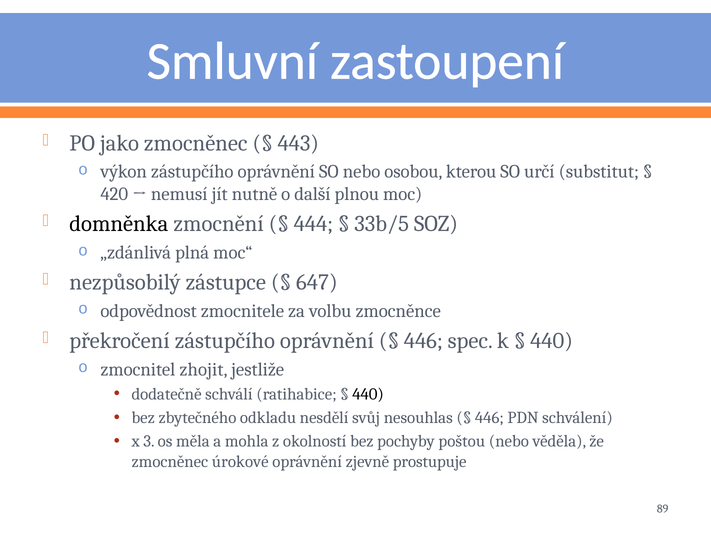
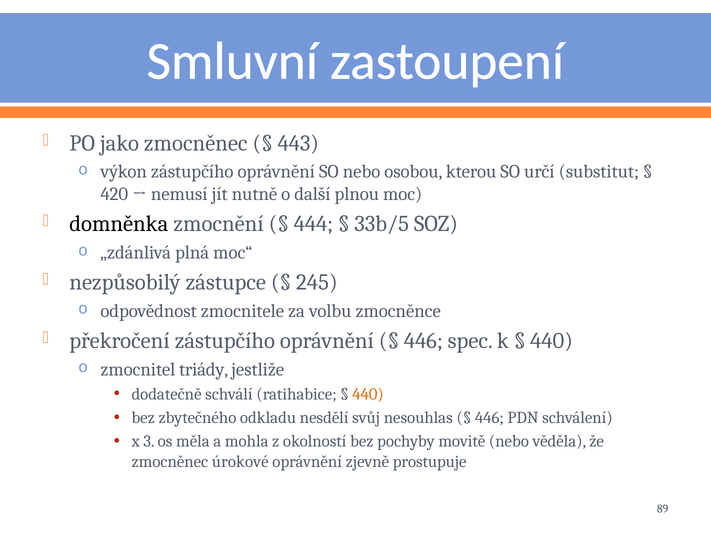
647: 647 -> 245 (317, 283)
zhojit: zhojit -> triády (204, 369)
440 colour: black -> orange (368, 394)
poštou: poštou -> movitě (462, 442)
